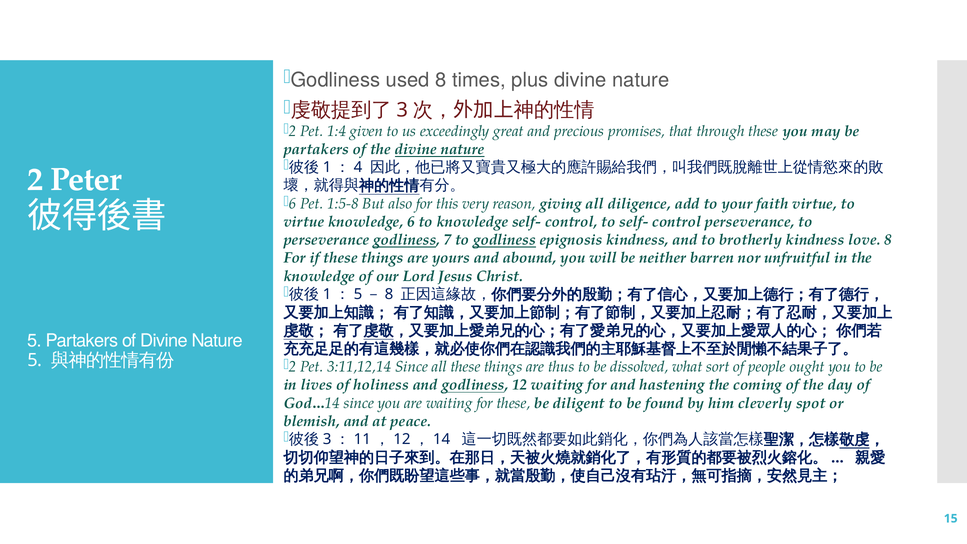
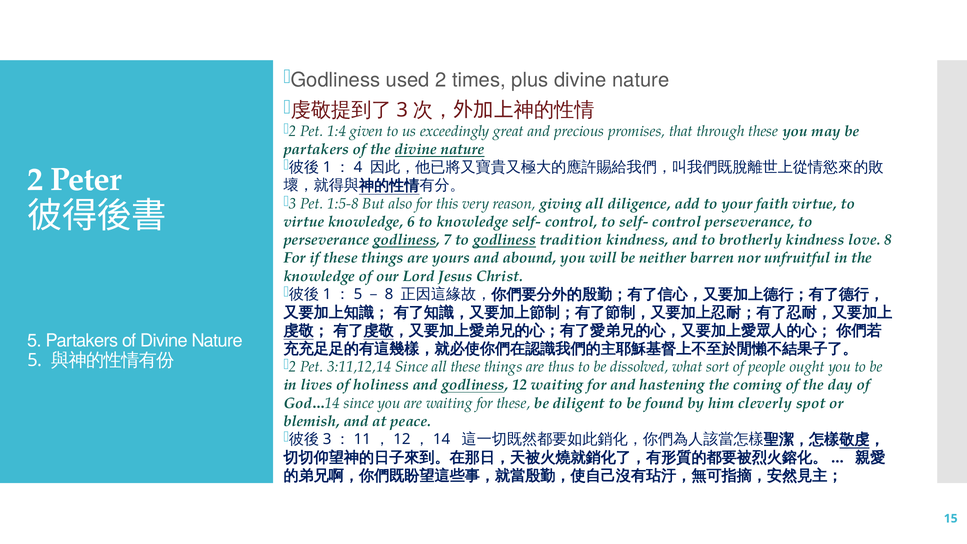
used 8: 8 -> 2 (441, 80)
6: 6 -> 3 (293, 204)
epignosis: epignosis -> tradition (571, 240)
